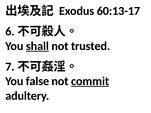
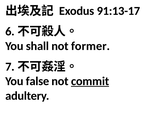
60:13-17: 60:13-17 -> 91:13-17 (118, 11)
shall underline: present -> none (37, 46)
trusted: trusted -> former (90, 46)
